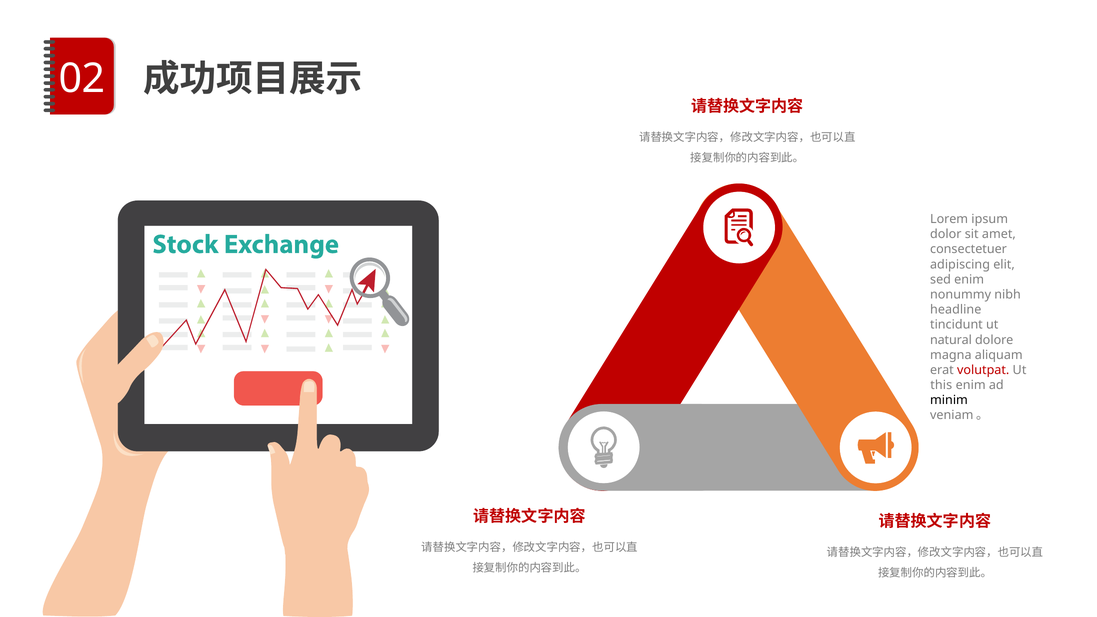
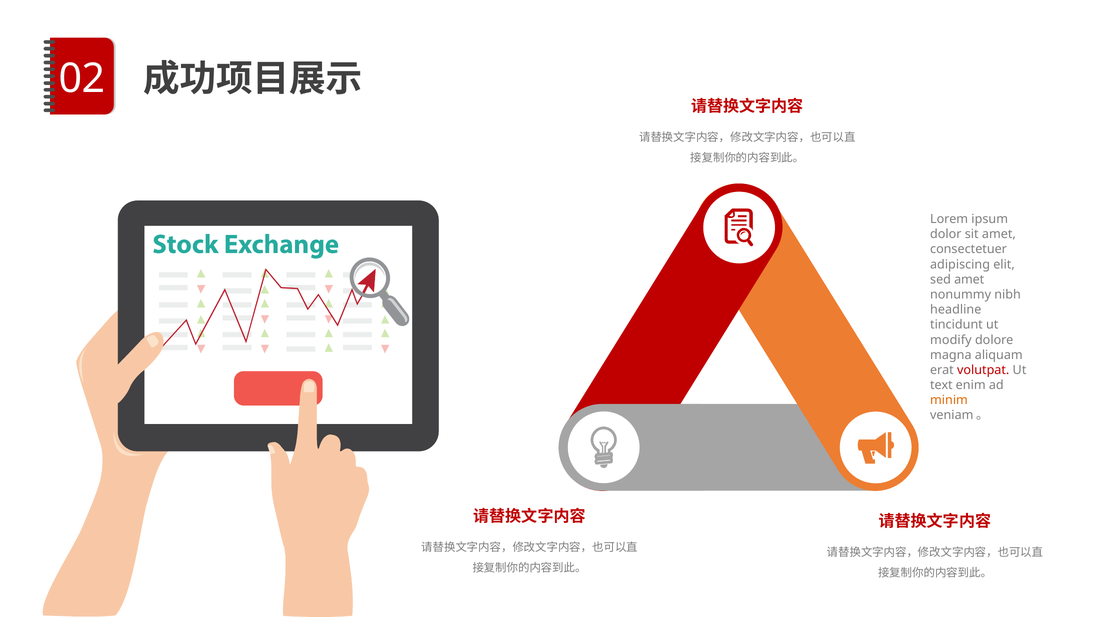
sed enim: enim -> amet (969, 280)
natural: natural -> modify (951, 340)
this: this -> text (941, 385)
minim colour: black -> orange (949, 400)
